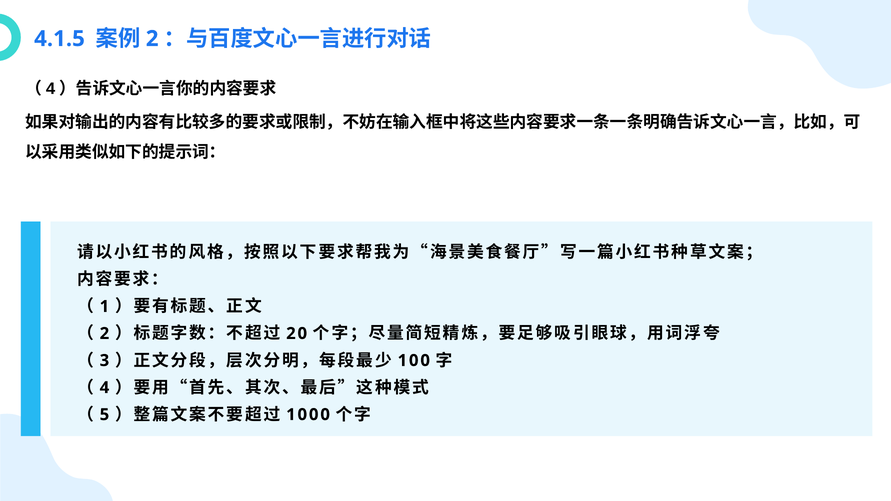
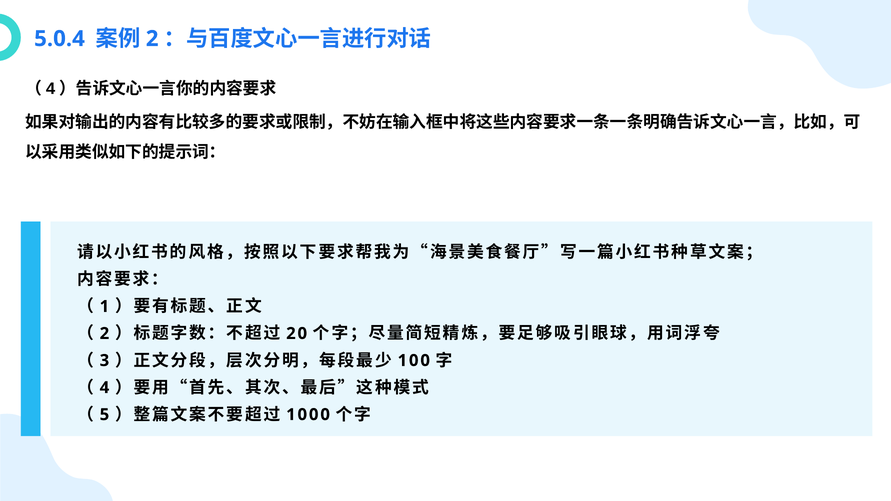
4.1.5: 4.1.5 -> 5.0.4 (59, 39)
